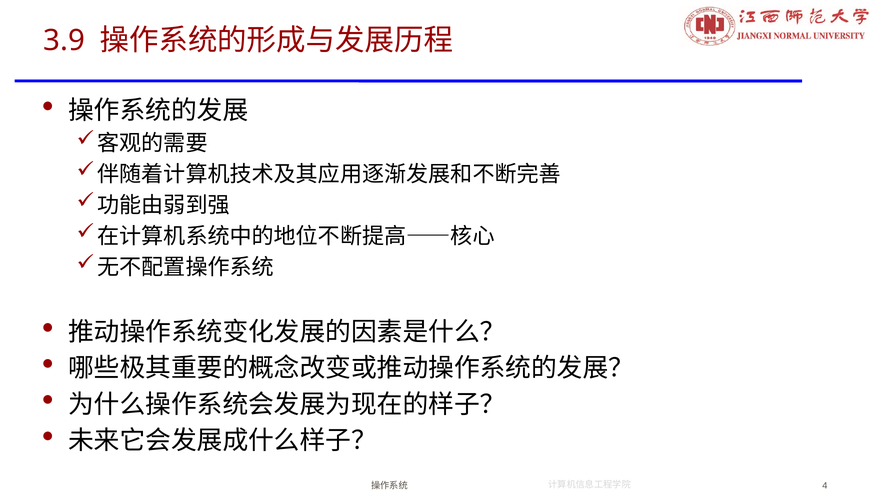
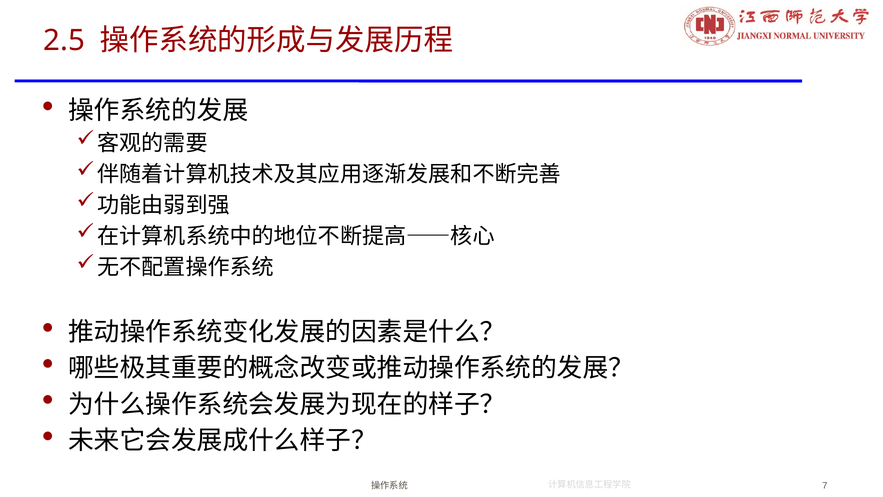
3.9: 3.9 -> 2.5 (64, 41)
4: 4 -> 7 (825, 485)
